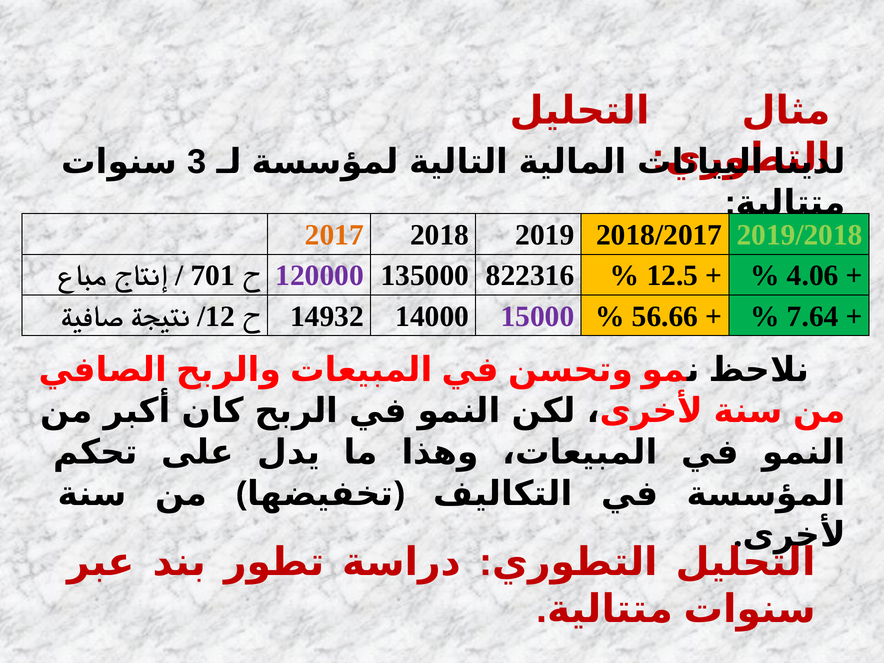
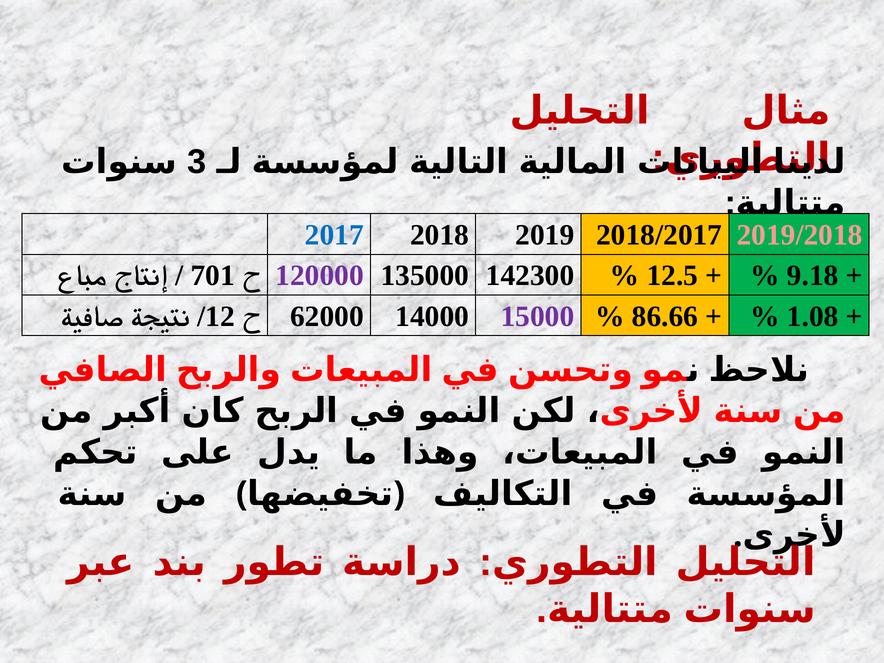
2017 colour: orange -> blue (334, 235)
2019/2018 colour: light green -> pink (800, 235)
4.06: 4.06 -> 9.18 (813, 276)
822316: 822316 -> 142300 (530, 276)
56.66: 56.66 -> 86.66 (665, 316)
7.64: 7.64 -> 1.08 (813, 316)
14932: 14932 -> 62000 (327, 316)
